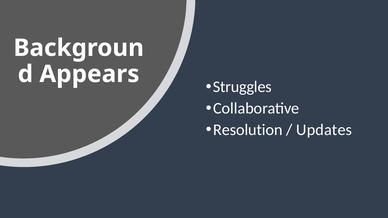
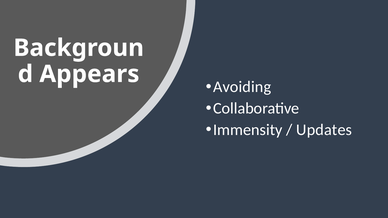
Struggles: Struggles -> Avoiding (242, 87)
Resolution: Resolution -> Immensity (248, 130)
